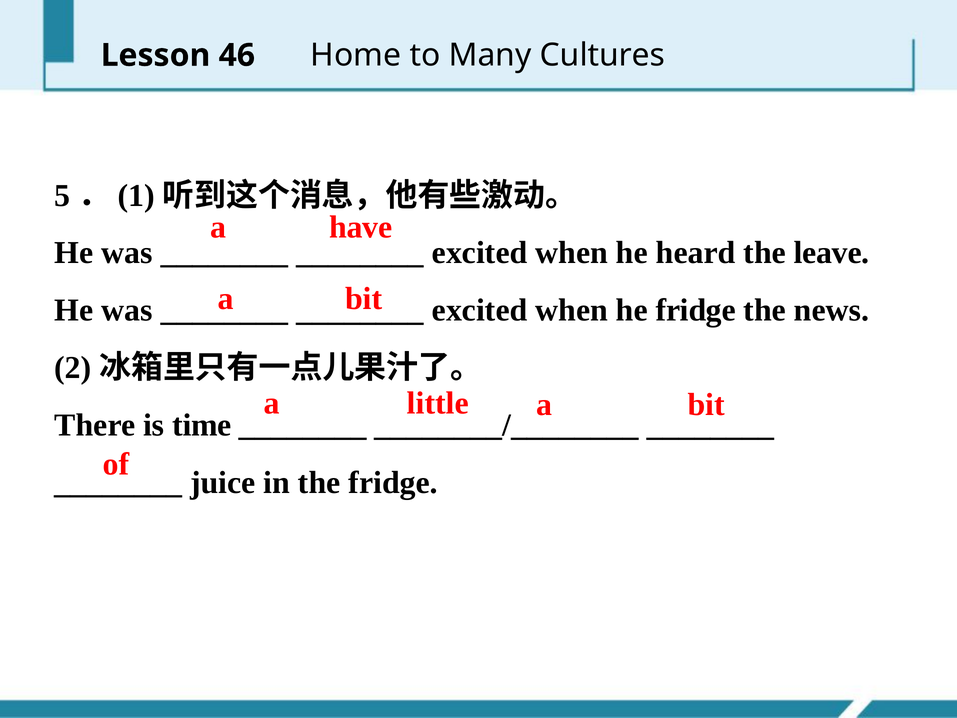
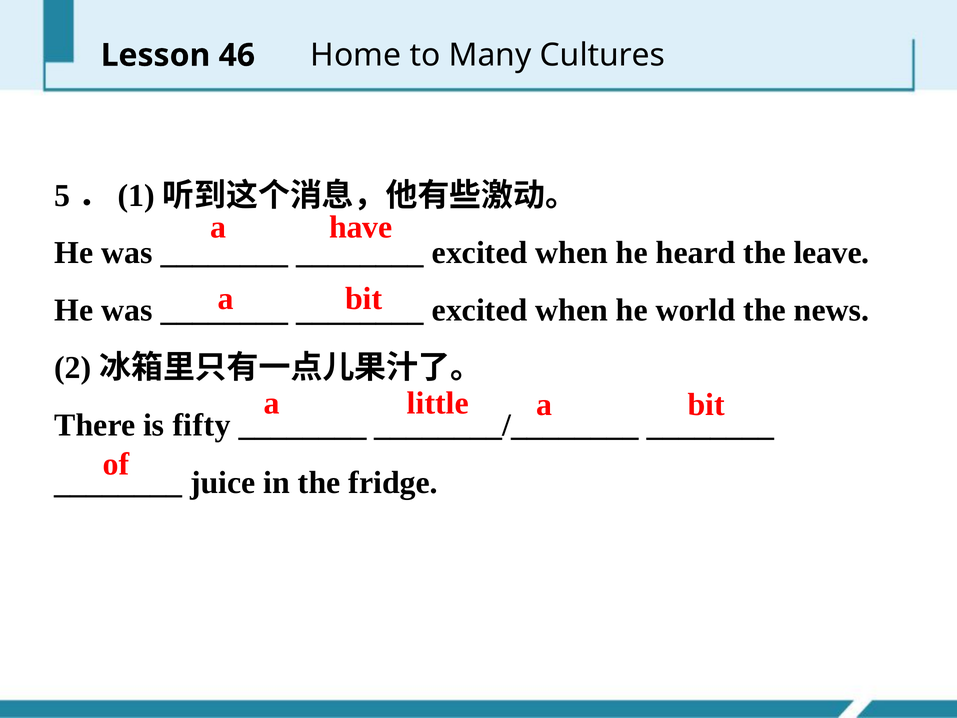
he fridge: fridge -> world (696, 310)
time: time -> fifty (201, 425)
